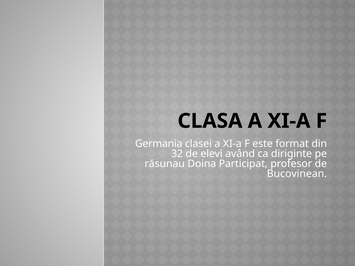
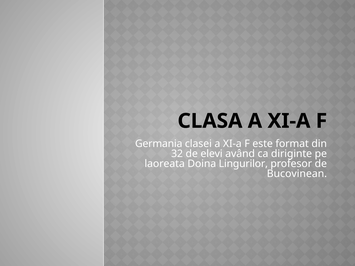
răsunau: răsunau -> laoreata (165, 164)
Participat: Participat -> Lingurilor (243, 164)
